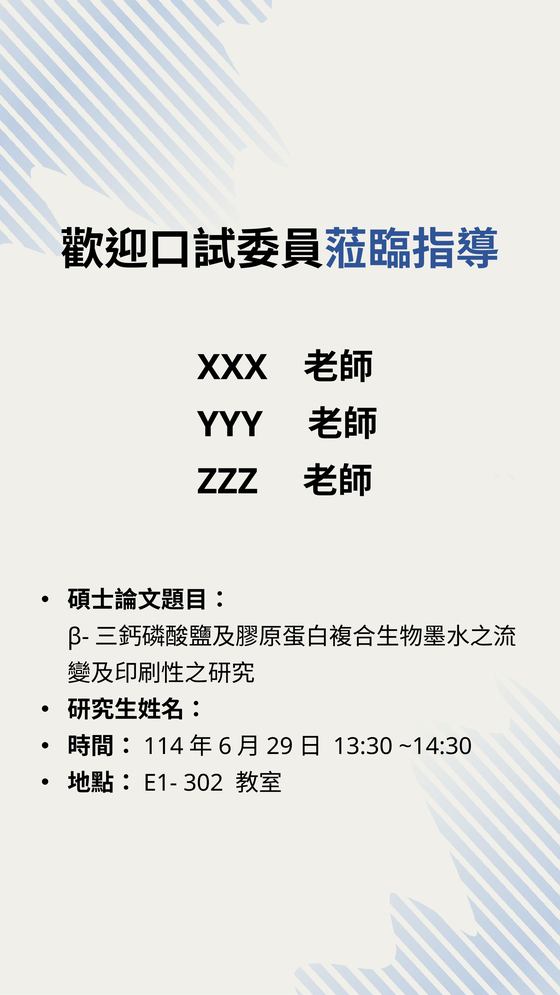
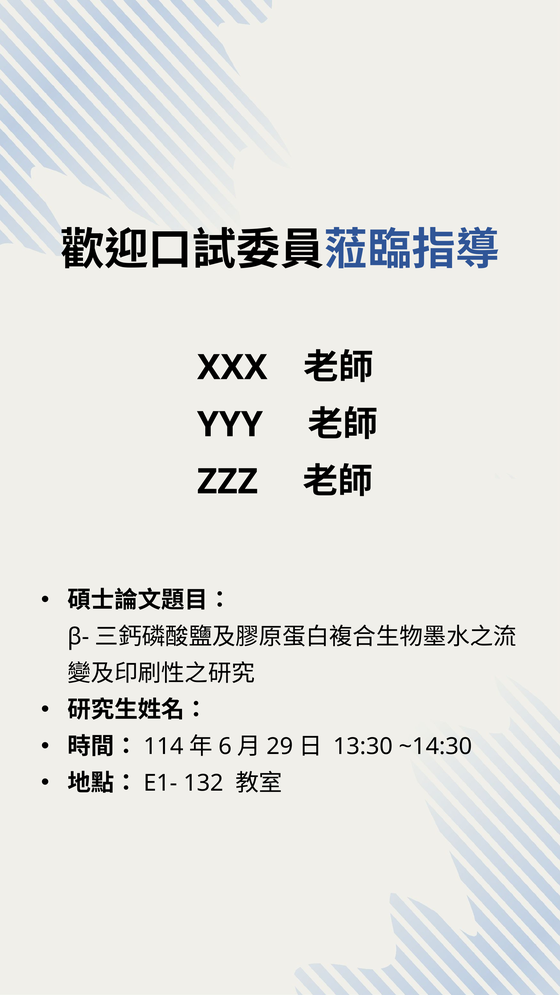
302: 302 -> 132 (204, 783)
